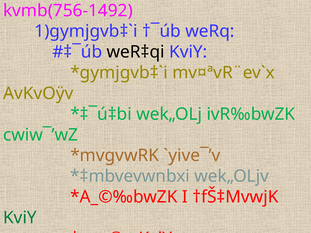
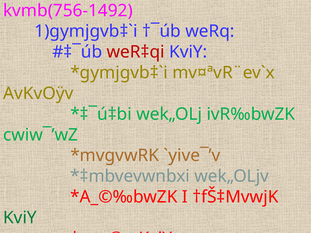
weR‡qi colour: black -> red (136, 52)
